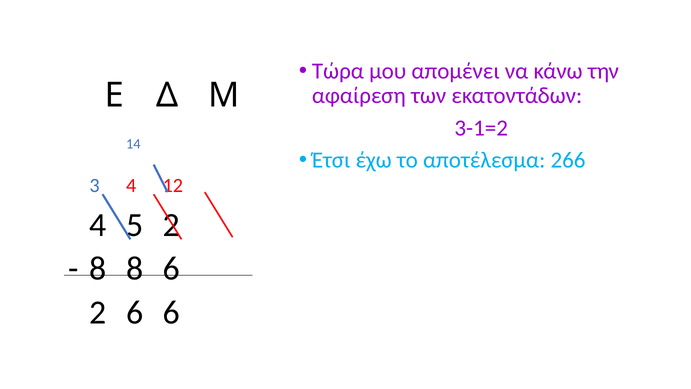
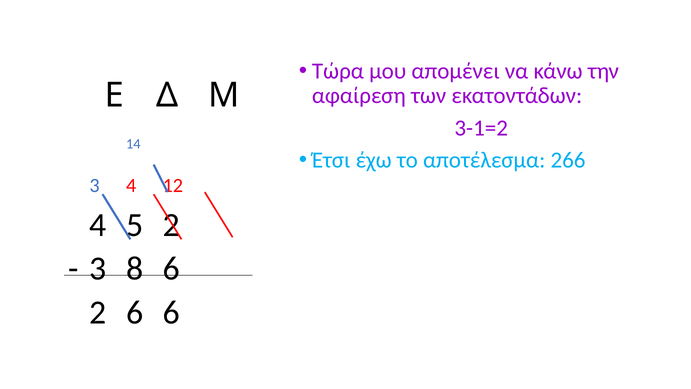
8: 8 -> 3 (98, 269)
